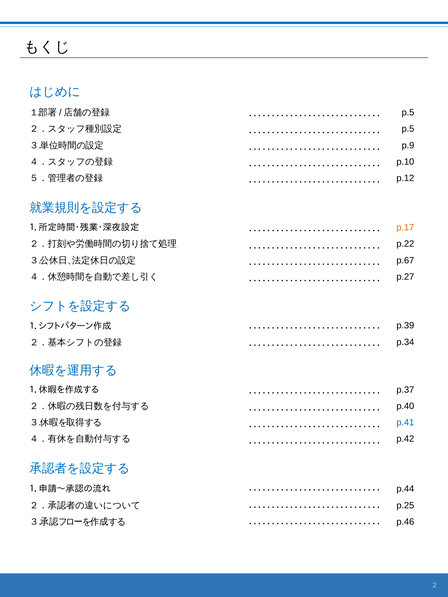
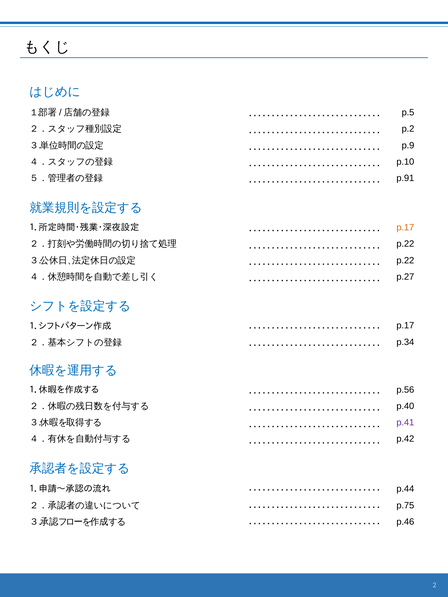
p.5: p.5 -> p.2 (408, 129)
p.12: p.12 -> p.91 (405, 178)
p.67: p.67 -> p.22 (405, 261)
p.39: p.39 -> p.17 (405, 326)
p.37: p.37 -> p.56 (405, 390)
p.41 colour: blue -> purple (405, 423)
p.25: p.25 -> p.75 (405, 506)
